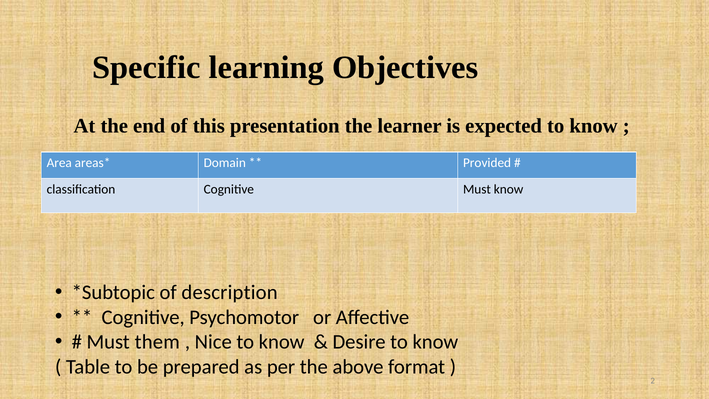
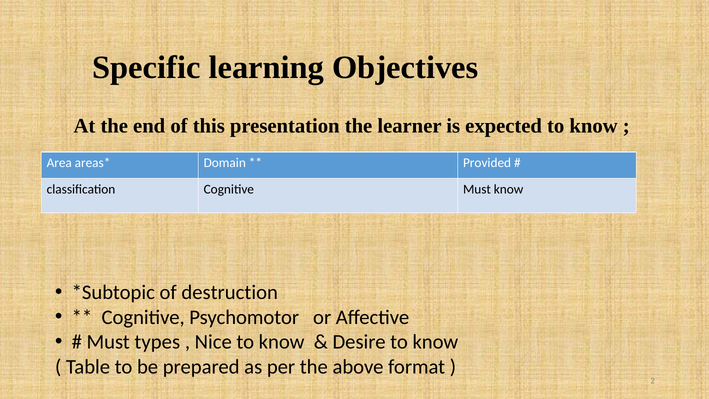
description: description -> destruction (230, 292)
them: them -> types (157, 342)
